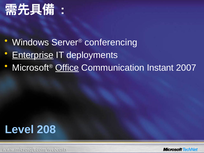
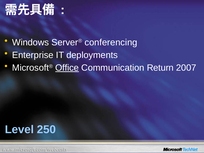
Enterprise underline: present -> none (33, 55)
Instant: Instant -> Return (160, 68)
208: 208 -> 250 (46, 130)
